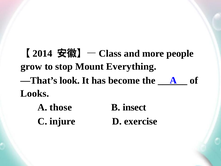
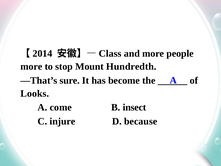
grow: grow -> more (31, 66)
Everything: Everything -> Hundredth (131, 66)
look: look -> sure (70, 80)
those: those -> come (61, 107)
exercise: exercise -> because (141, 121)
